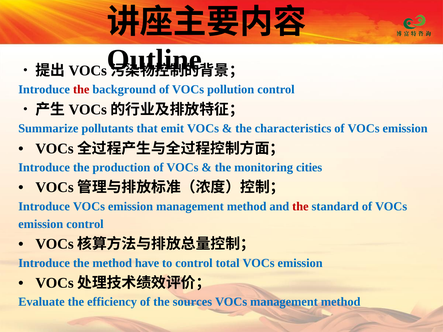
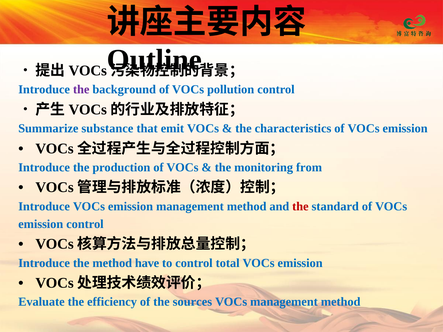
the colour: red -> purple (81, 90)
pollutants: pollutants -> substance (107, 129)
cities: cities -> from (309, 168)
